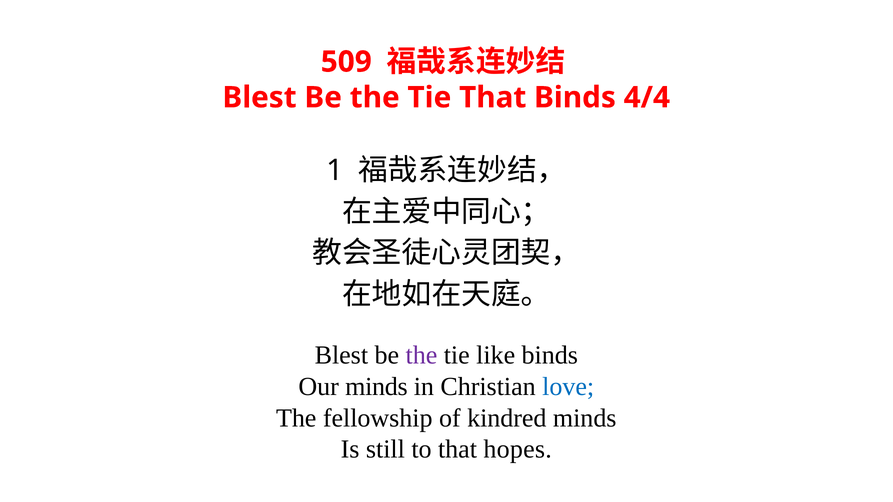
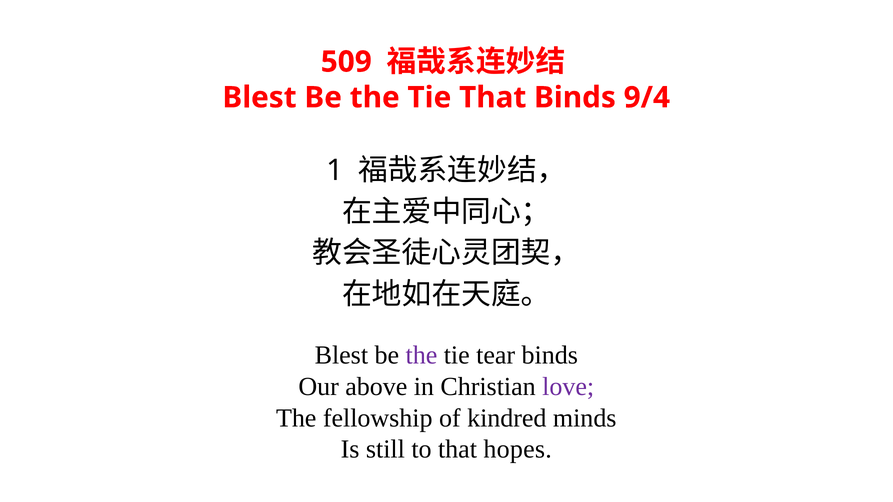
4/4: 4/4 -> 9/4 (647, 98)
like: like -> tear (496, 356)
Our minds: minds -> above (376, 387)
love colour: blue -> purple (568, 387)
